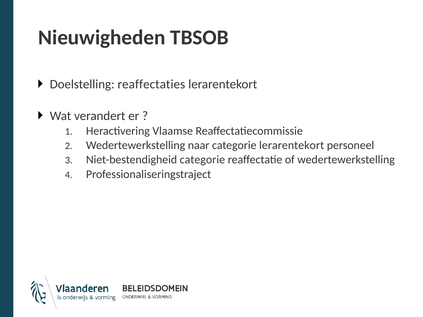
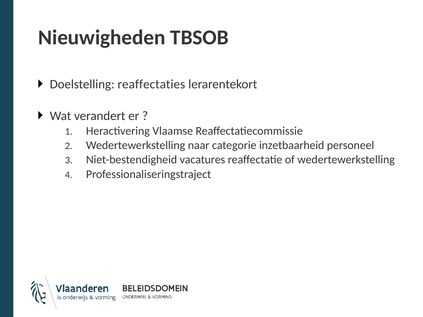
categorie lerarentekort: lerarentekort -> inzetbaarheid (292, 145)
Niet-bestendigheid categorie: categorie -> vacatures (202, 160)
